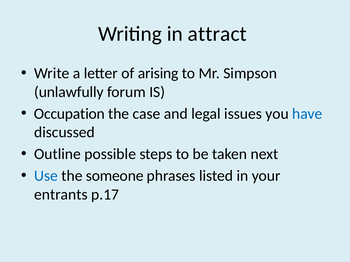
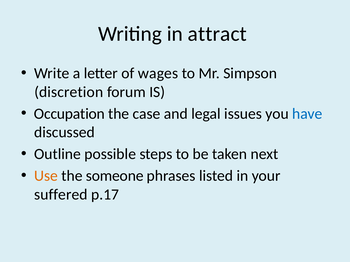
arising: arising -> wages (158, 73)
unlawfully: unlawfully -> discretion (69, 92)
Use colour: blue -> orange (46, 176)
entrants: entrants -> suffered (61, 195)
